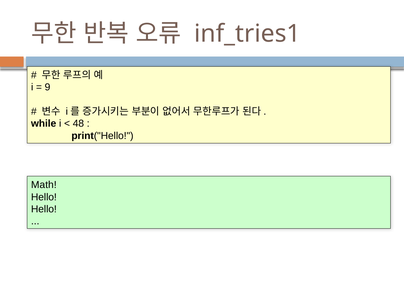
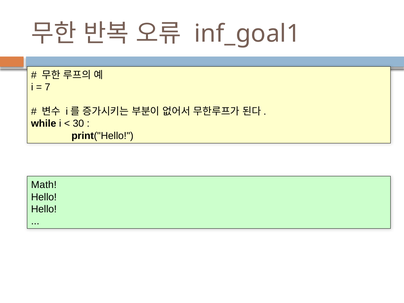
inf_tries1: inf_tries1 -> inf_goal1 (247, 34)
9: 9 -> 7 (48, 87)
48: 48 -> 30 (78, 124)
